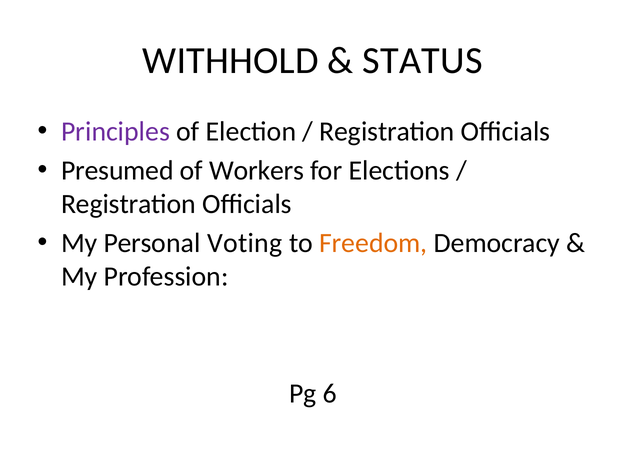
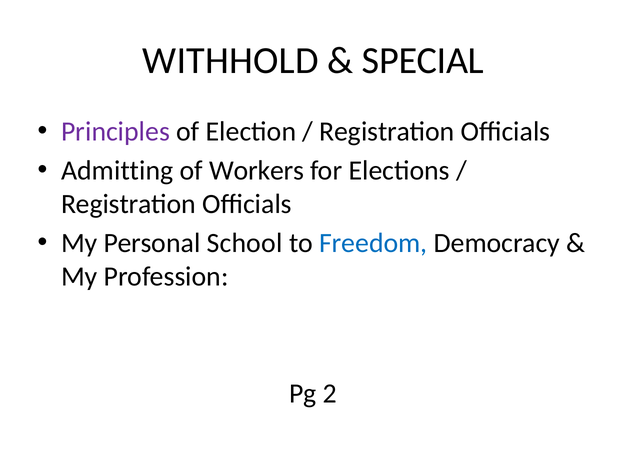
STATUS: STATUS -> SPECIAL (423, 61)
Presumed: Presumed -> Admitting (117, 170)
Voting: Voting -> School (245, 243)
Freedom colour: orange -> blue (373, 243)
6: 6 -> 2 (330, 393)
